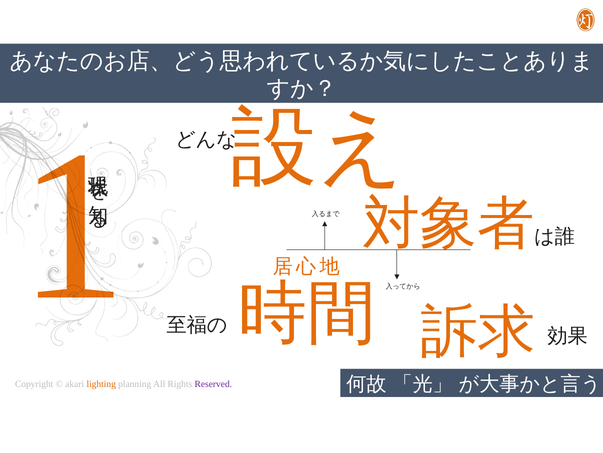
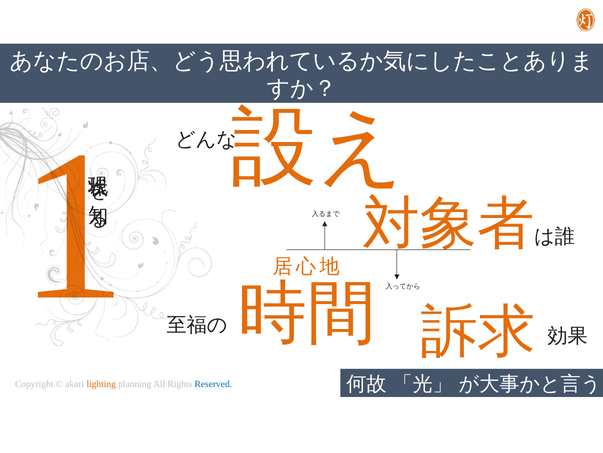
Reserved colour: purple -> blue (213, 384)
